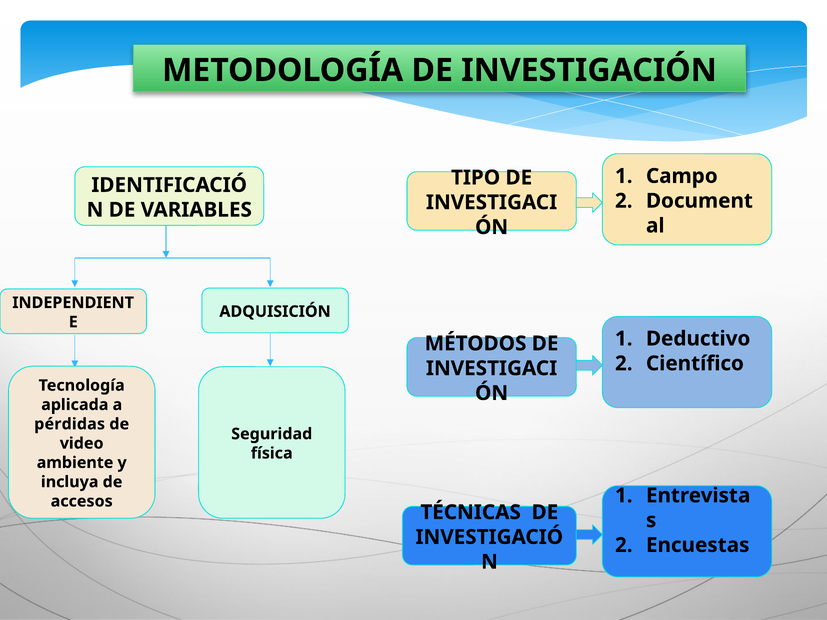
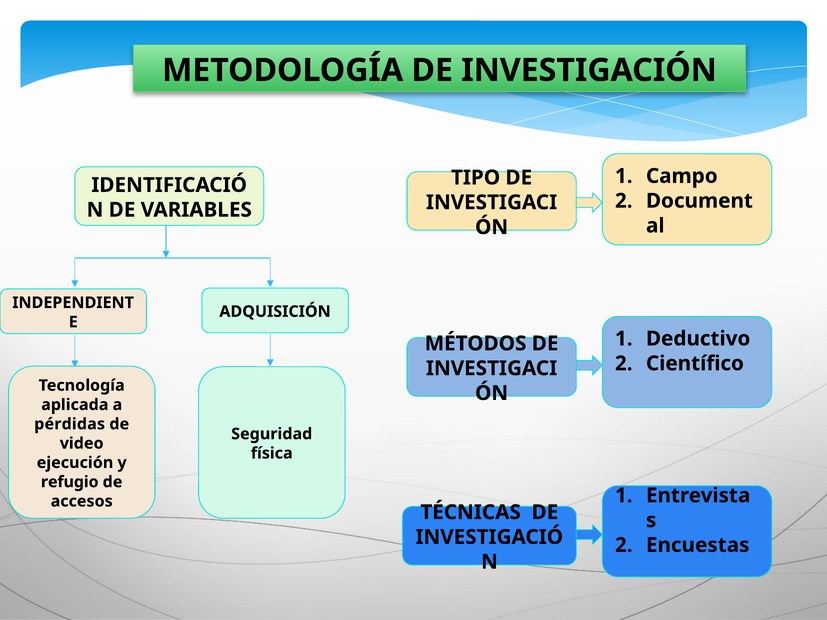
ambiente: ambiente -> ejecución (75, 463)
incluya: incluya -> refugio (70, 482)
